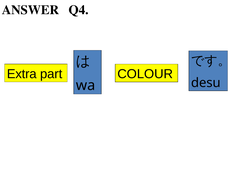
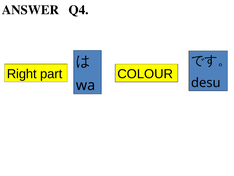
Extra: Extra -> Right (22, 74)
